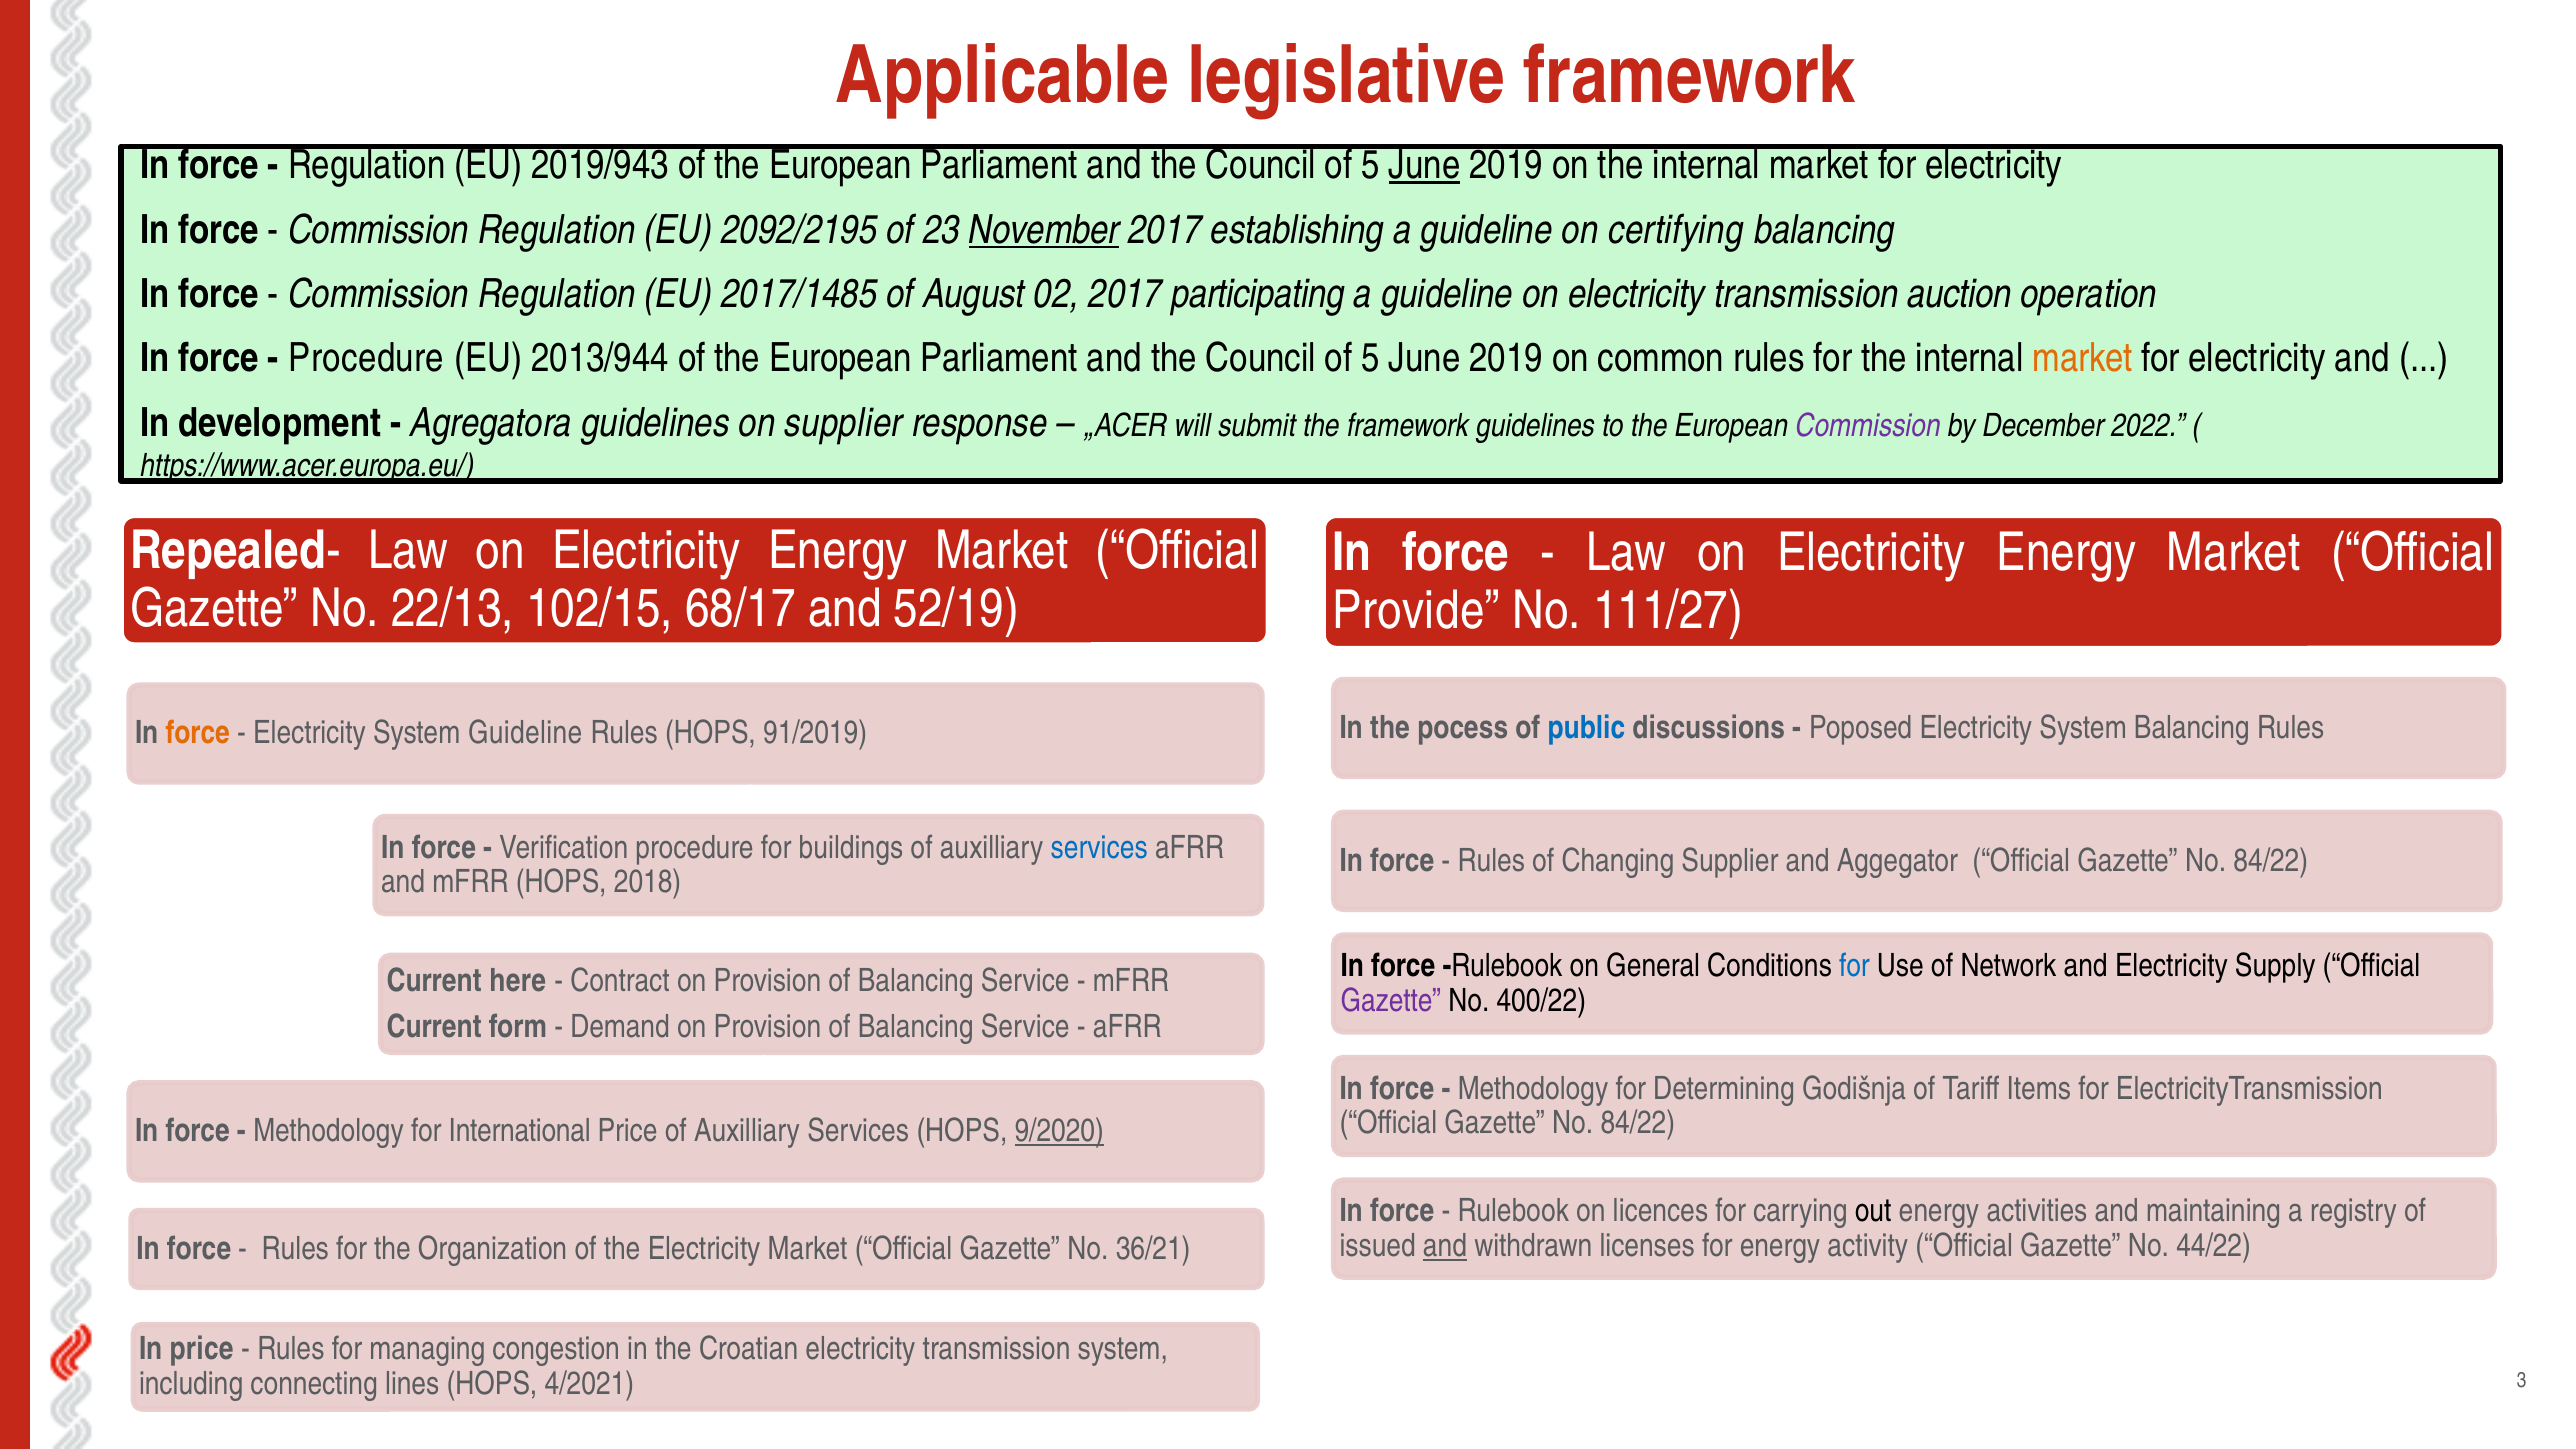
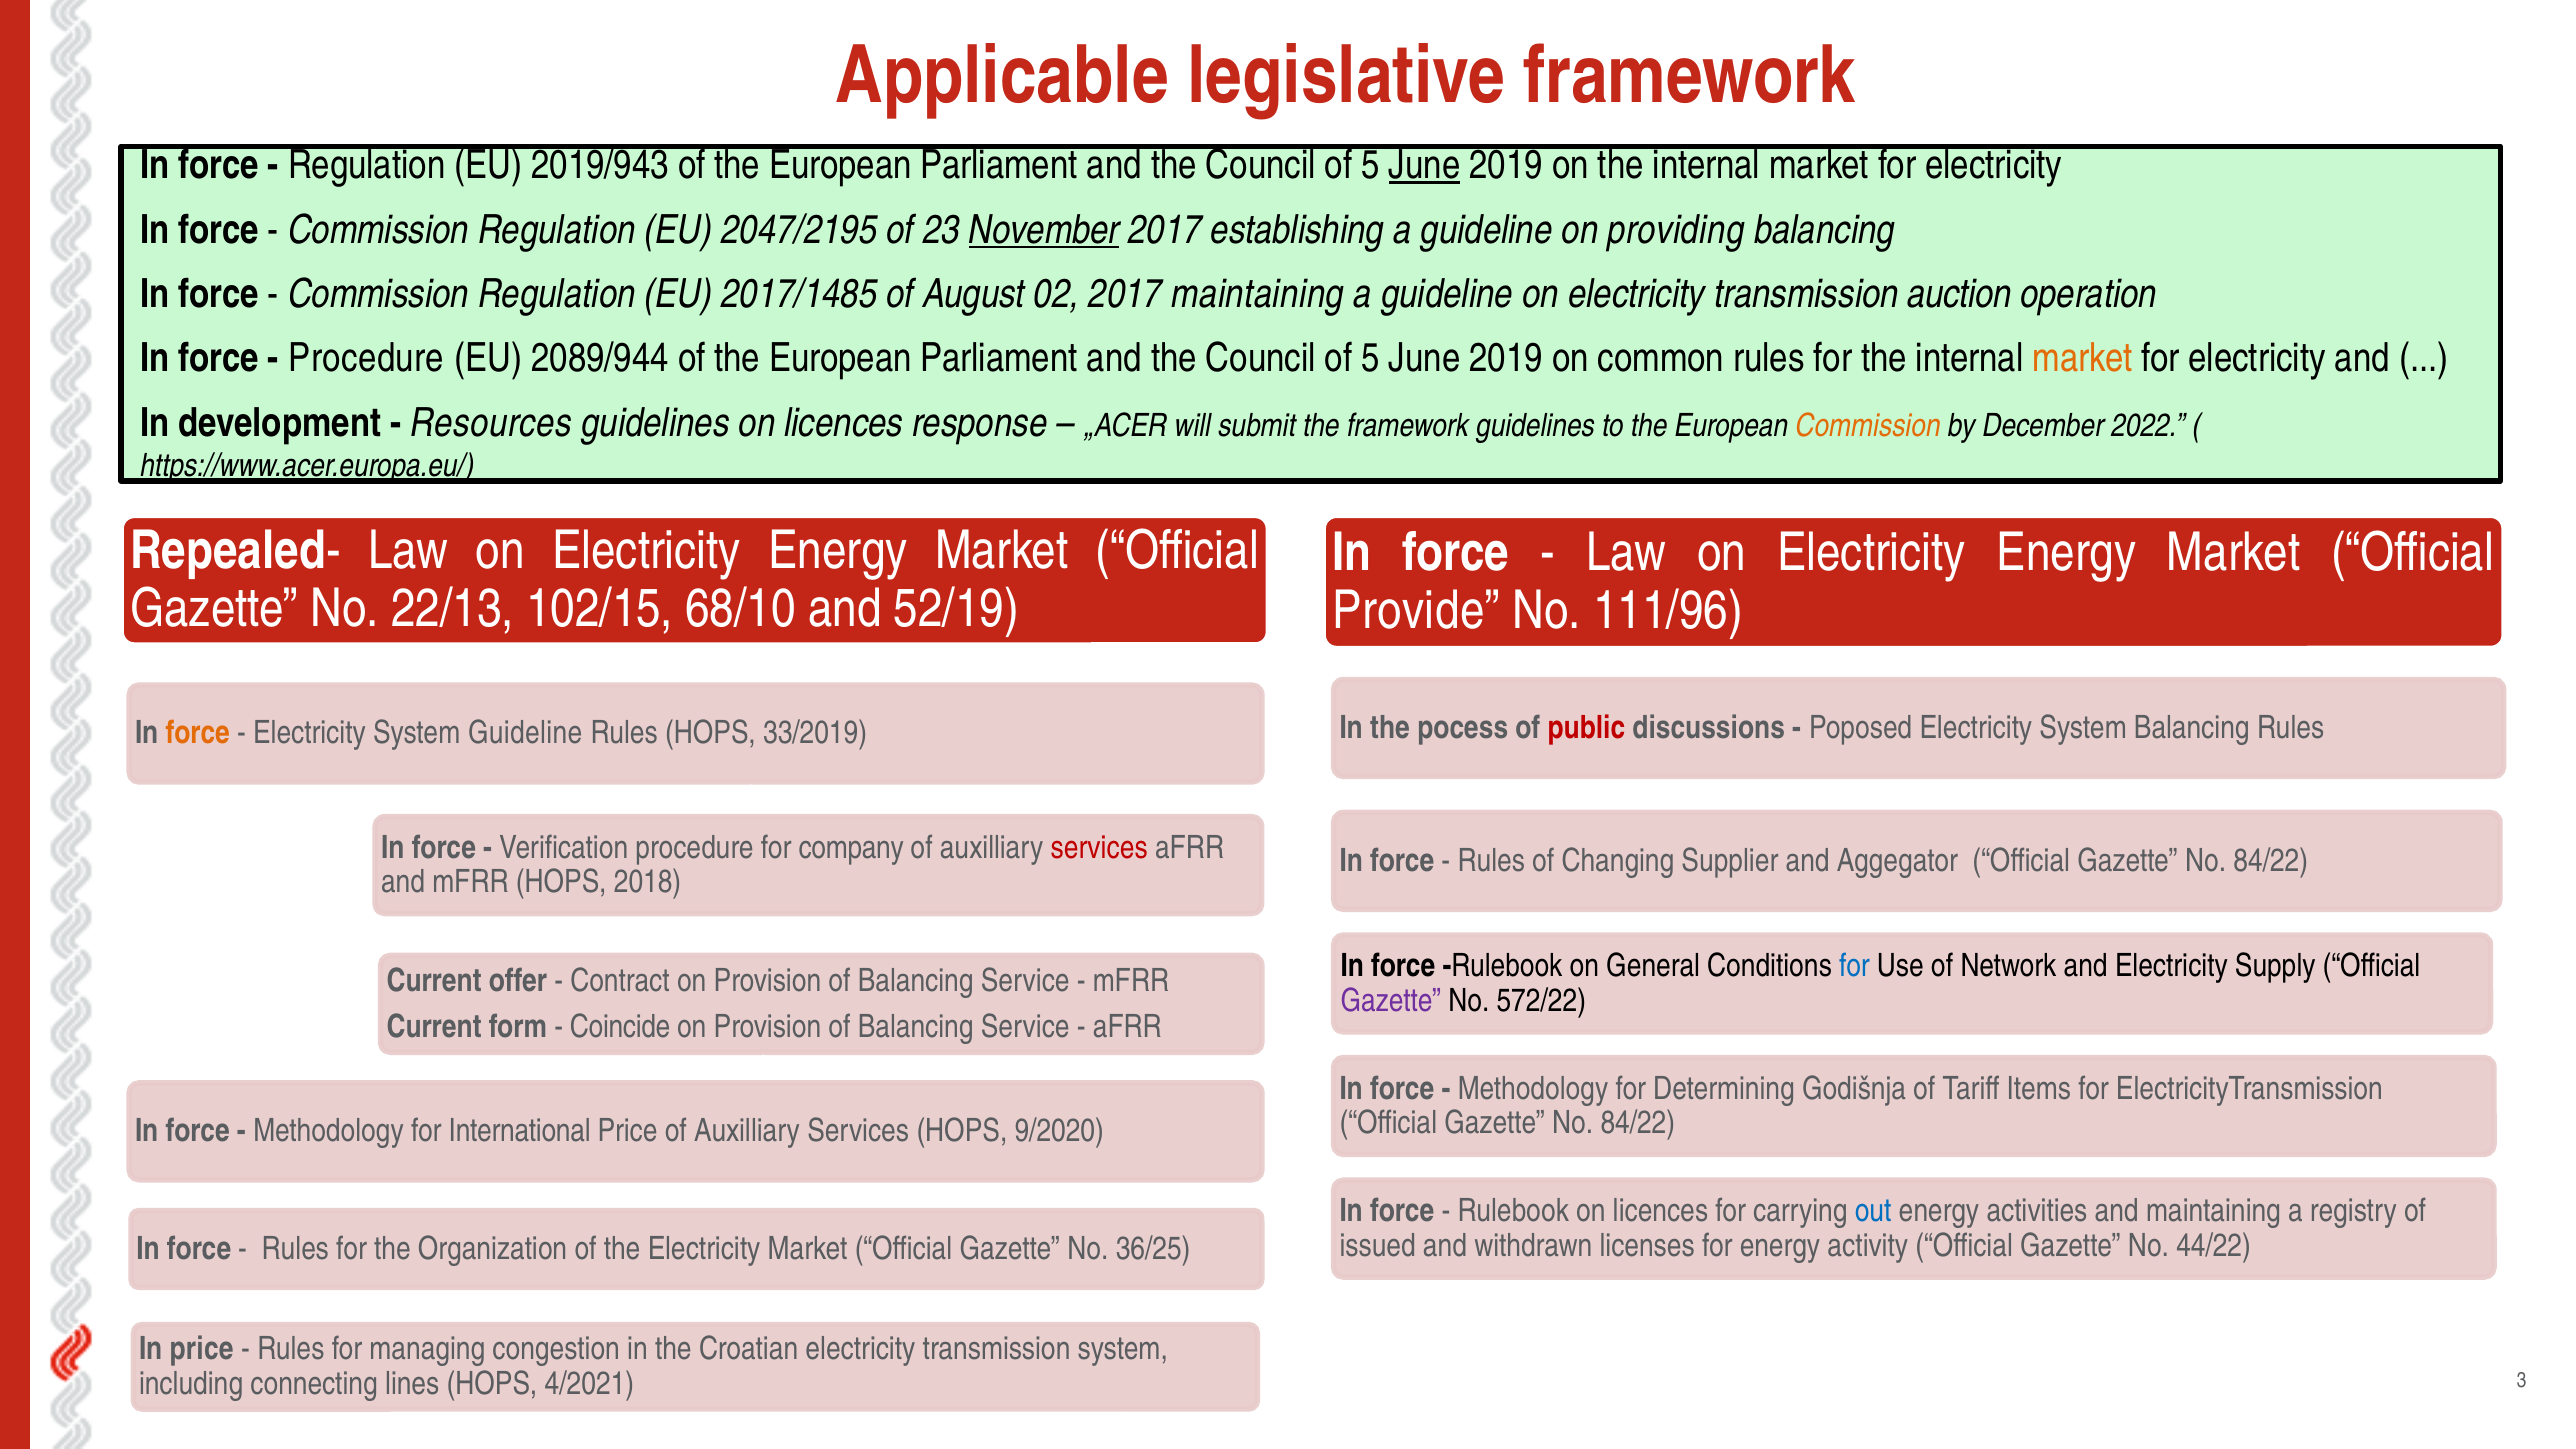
2092/2195: 2092/2195 -> 2047/2195 (800, 230)
certifying: certifying -> providing (1676, 230)
2017 participating: participating -> maintaining (1258, 294)
2013/944: 2013/944 -> 2089/944 (600, 359)
Agregatora: Agregatora -> Resources (491, 423)
guidelines on supplier: supplier -> licences (844, 423)
Commission colour: purple -> orange (1868, 426)
68/17: 68/17 -> 68/10 (741, 609)
111/27: 111/27 -> 111/96 (1668, 611)
public colour: blue -> red (1586, 728)
91/2019: 91/2019 -> 33/2019 (815, 733)
buildings: buildings -> company (851, 847)
services colour: blue -> red (1099, 847)
here: here -> offer (518, 981)
400/22: 400/22 -> 572/22 (1541, 1001)
Demand: Demand -> Coincide (620, 1027)
9/2020 underline: present -> none (1059, 1131)
out colour: black -> blue (1873, 1211)
and underline: present -> none (1445, 1246)
36/21: 36/21 -> 36/25 (1153, 1249)
